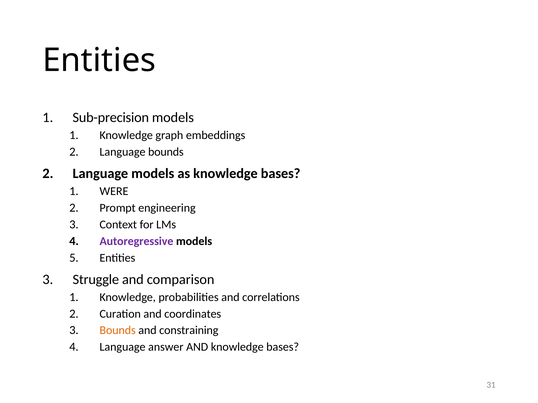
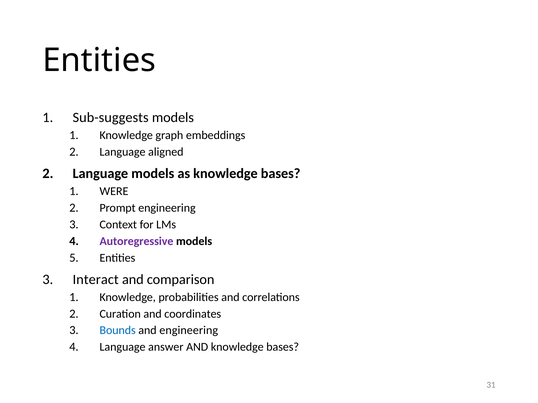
Sub-precision: Sub-precision -> Sub-suggests (111, 118)
Language bounds: bounds -> aligned (166, 152)
Struggle: Struggle -> Interact (96, 280)
Bounds colour: orange -> blue (118, 331)
and constraining: constraining -> engineering (189, 331)
